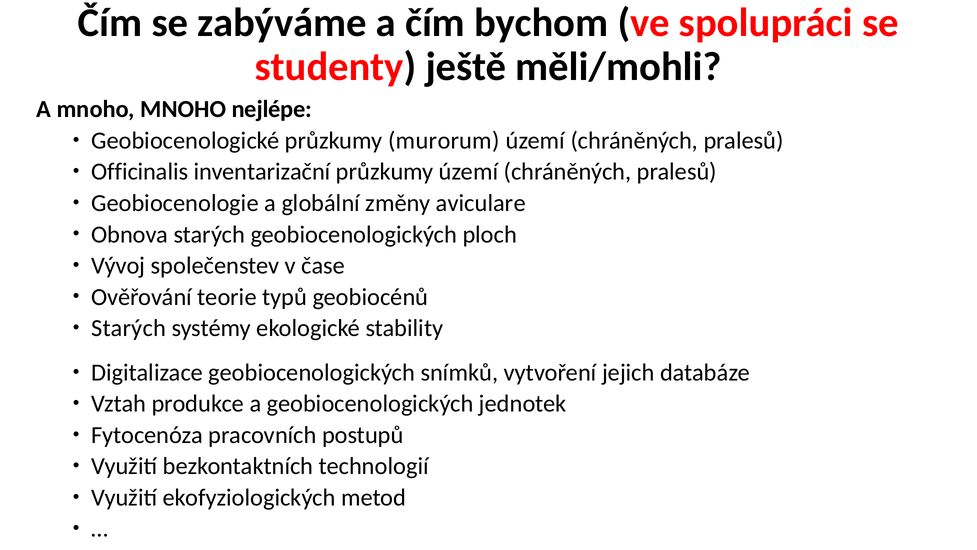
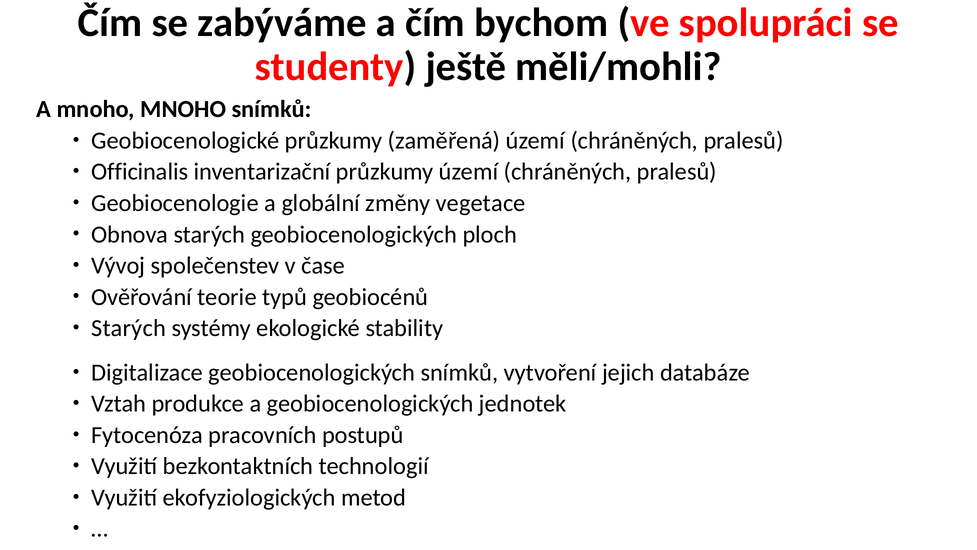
MNOHO nejlépe: nejlépe -> snímků (272, 109)
murorum: murorum -> zaměřená (444, 141)
aviculare: aviculare -> vegetace (481, 203)
